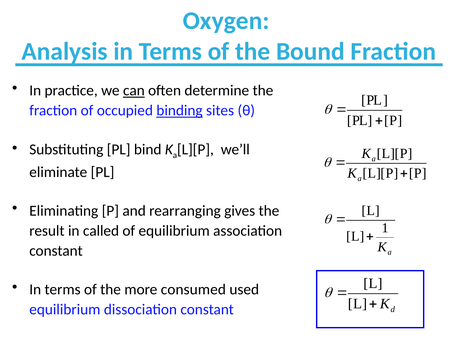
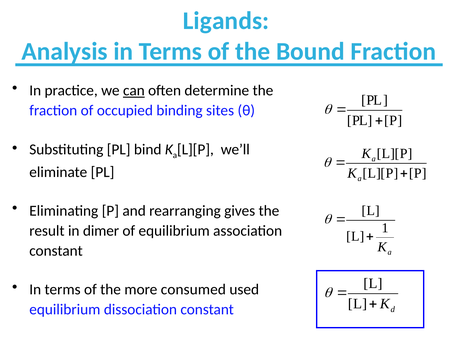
Oxygen: Oxygen -> Ligands (226, 21)
binding underline: present -> none (180, 111)
called: called -> dimer (101, 231)
